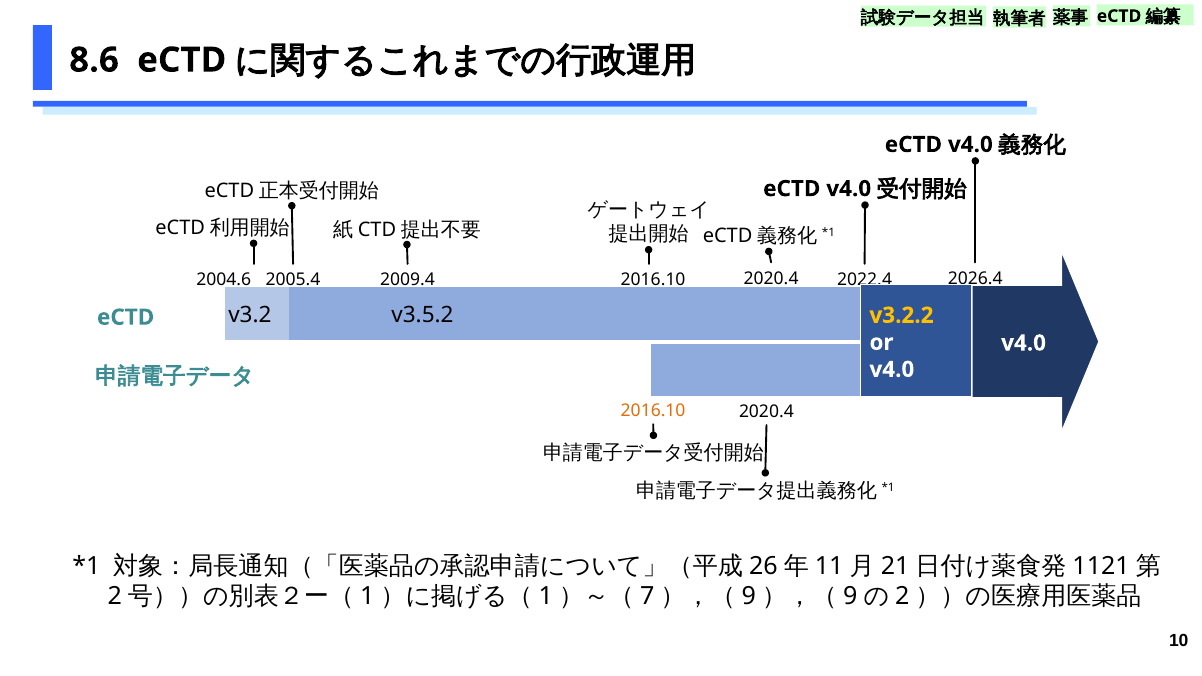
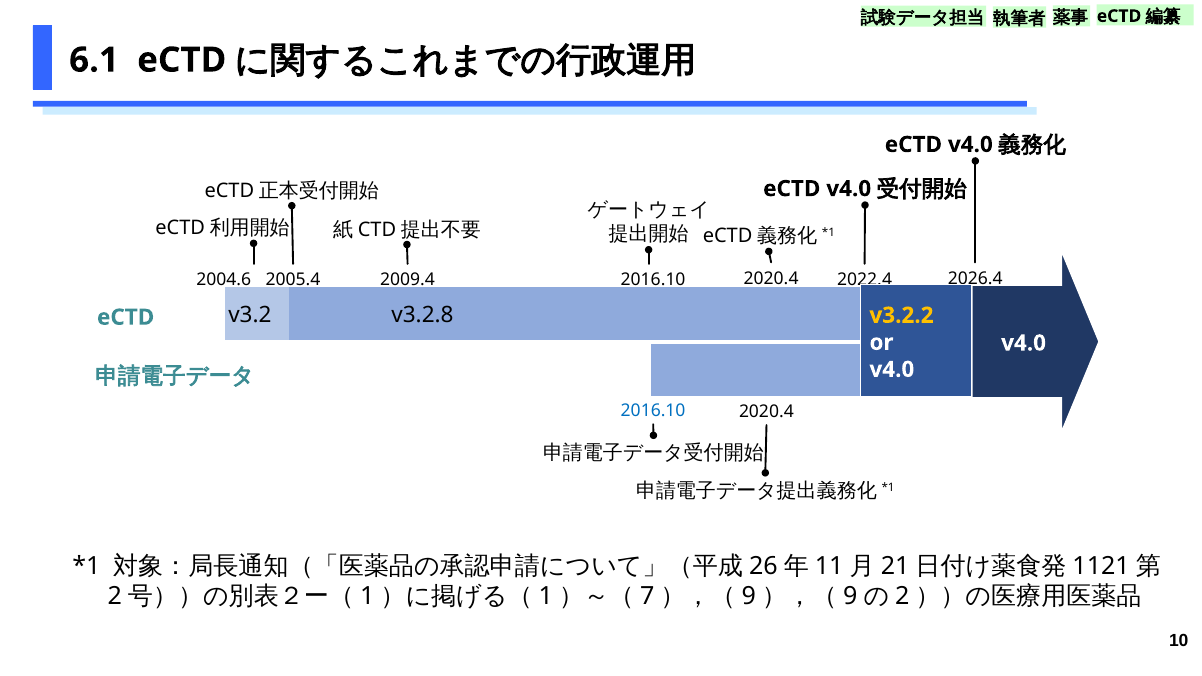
8.6: 8.6 -> 6.1 (94, 60)
v3.5.2: v3.5.2 -> v3.2.8 (422, 315)
2016.10 colour: orange -> blue (653, 411)
